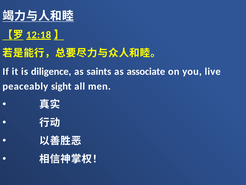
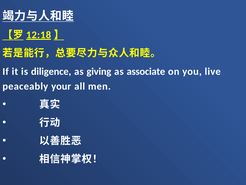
saints: saints -> giving (99, 71)
sight: sight -> your (61, 86)
